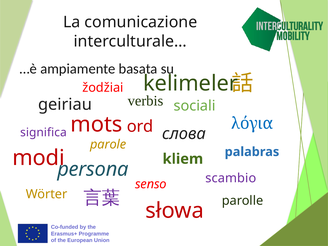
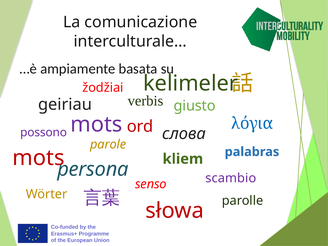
sociali: sociali -> giusto (195, 106)
mots colour: red -> purple (96, 124)
significa: significa -> possono (44, 133)
modi: modi -> mots (38, 158)
